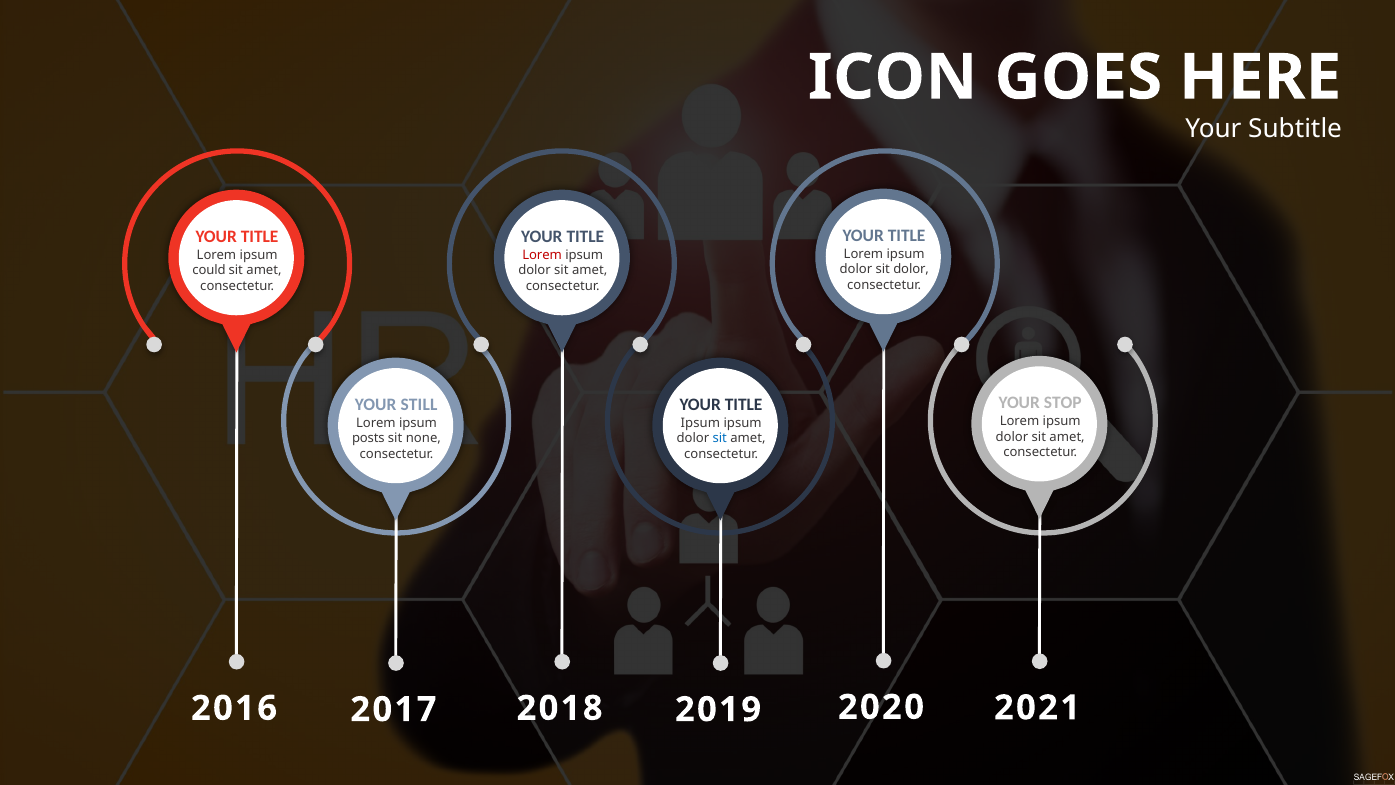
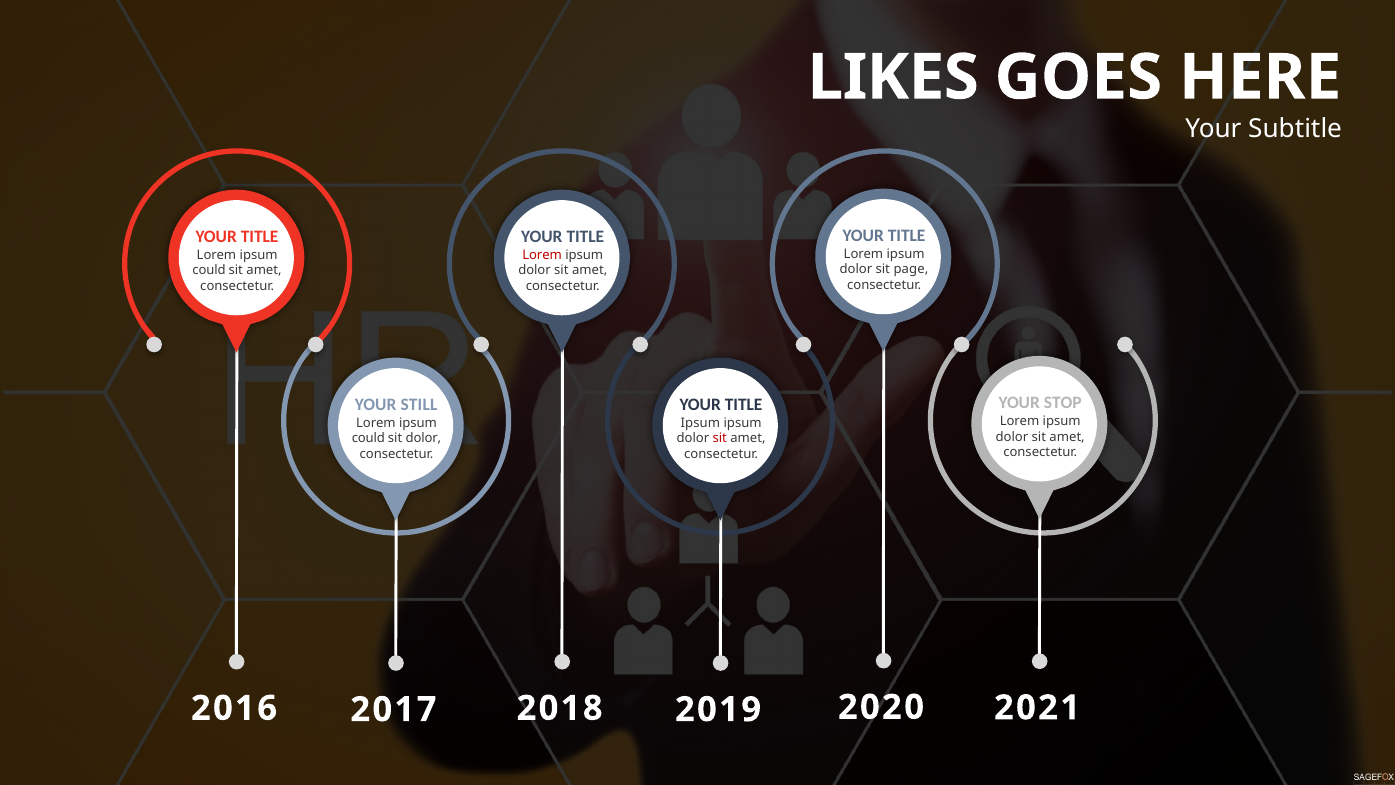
ICON: ICON -> LIKES (893, 77)
sit dolor: dolor -> page (911, 269)
posts: posts -> could (368, 438)
sit none: none -> dolor (423, 438)
sit colour: blue -> red (720, 438)
